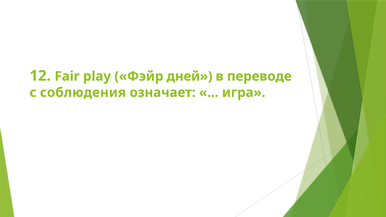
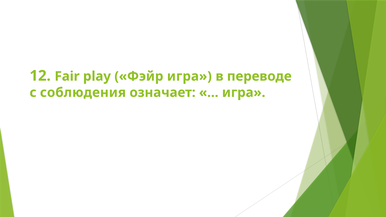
Фэйр дней: дней -> игра (189, 76)
